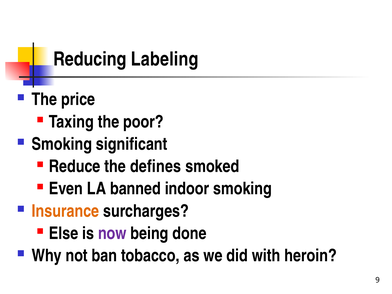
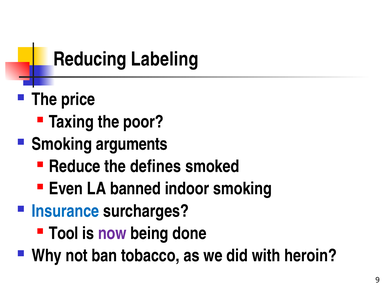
significant: significant -> arguments (132, 144)
Insurance colour: orange -> blue (65, 211)
Else: Else -> Tool (64, 233)
